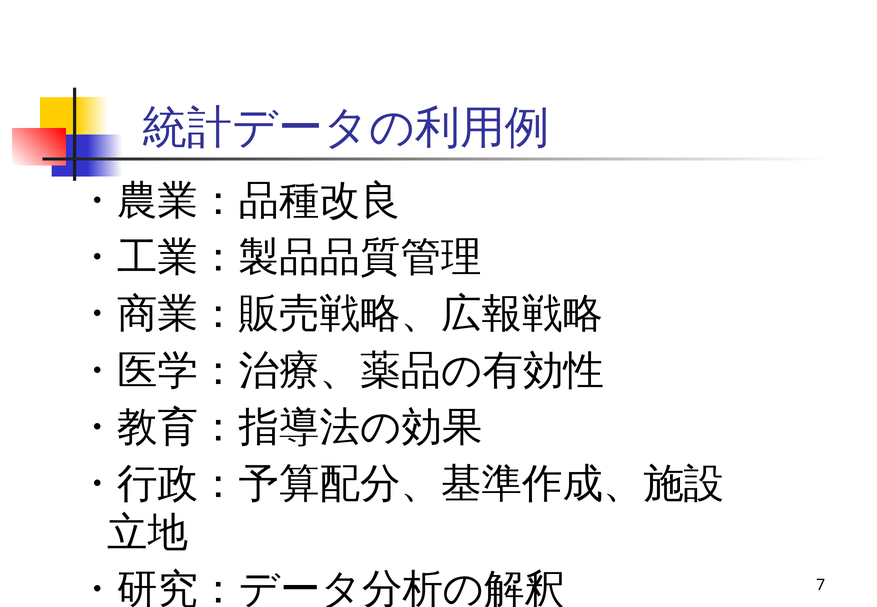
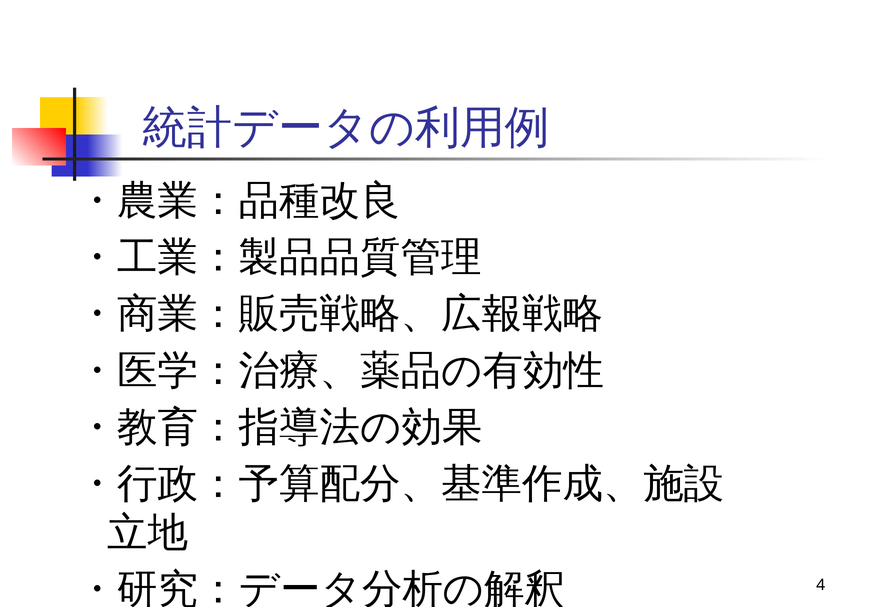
7: 7 -> 4 (821, 585)
